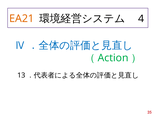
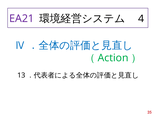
EA21 colour: orange -> purple (22, 19)
